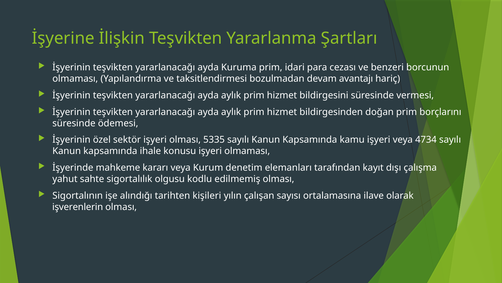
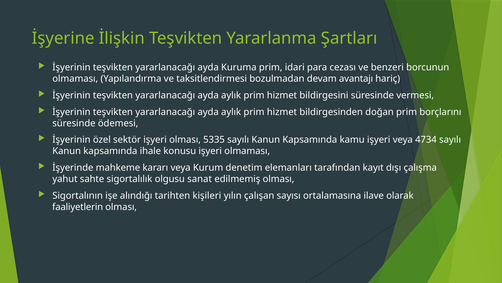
kodlu: kodlu -> sanat (200, 179)
işverenlerin: işverenlerin -> faaliyetlerin (78, 206)
